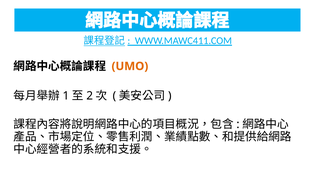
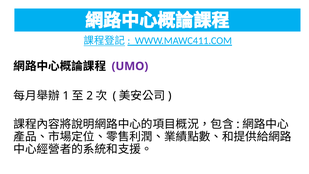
UMO colour: orange -> purple (130, 66)
